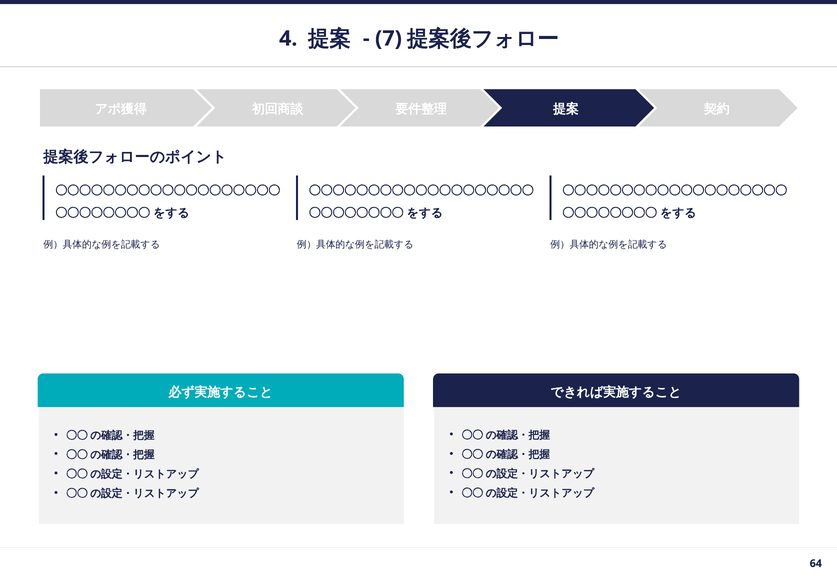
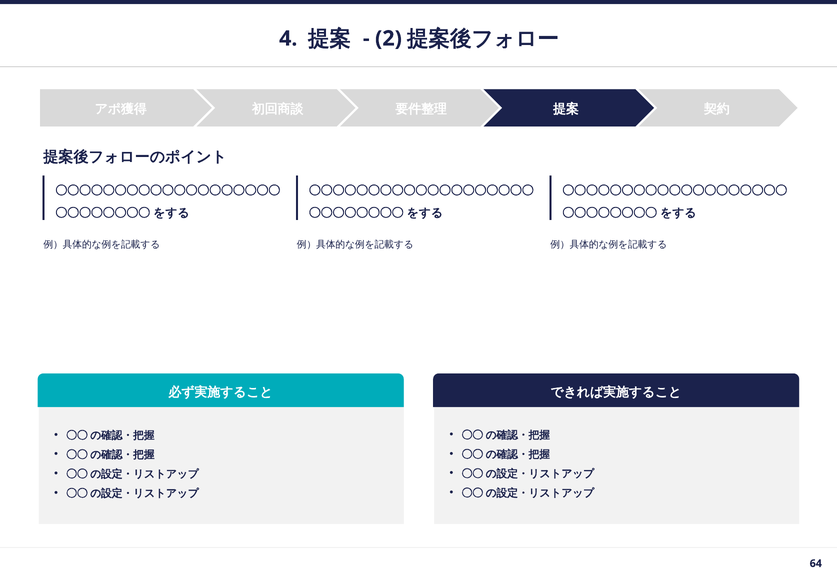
7: 7 -> 2 (388, 39)
